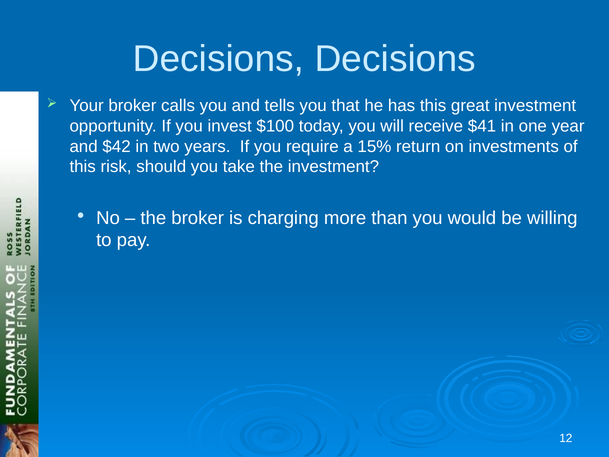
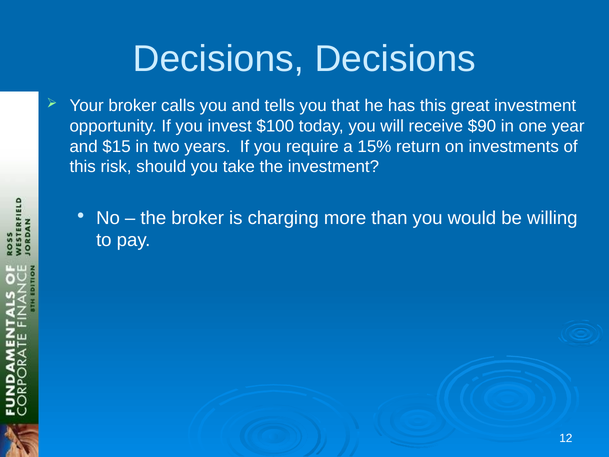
$41: $41 -> $90 (482, 126)
$42: $42 -> $15 (117, 146)
